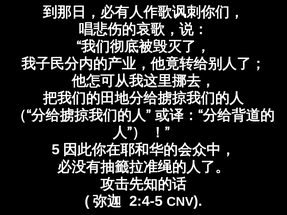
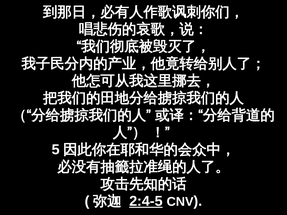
2:4-5 underline: none -> present (146, 201)
